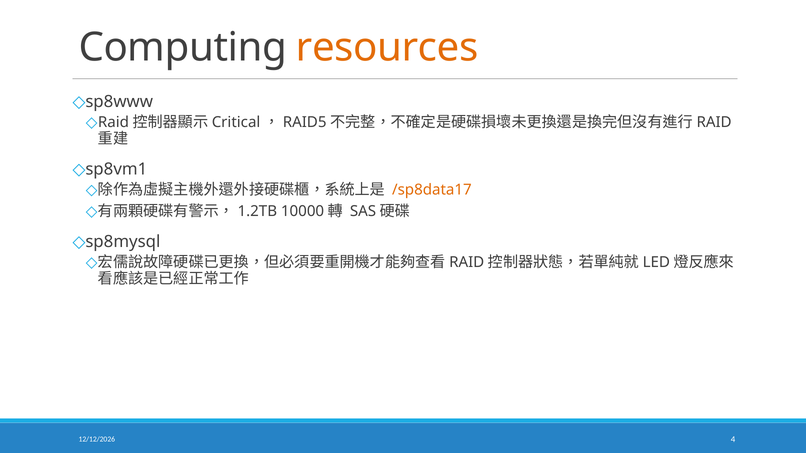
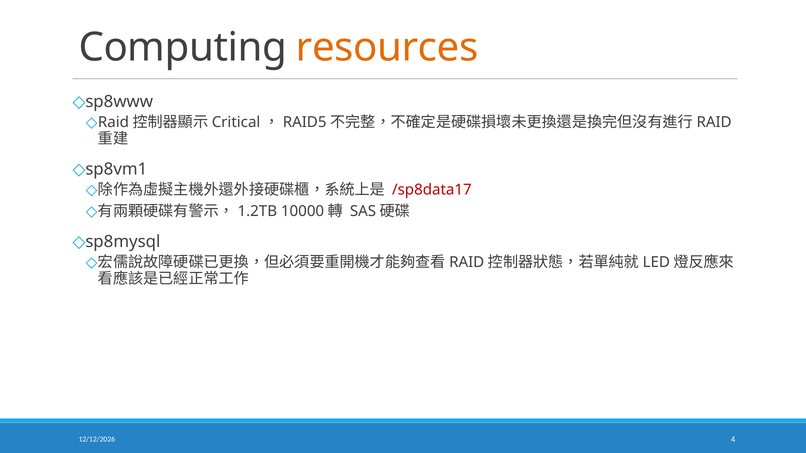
/sp8data17 colour: orange -> red (432, 190)
